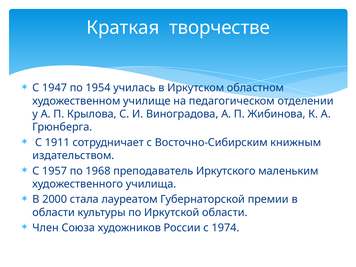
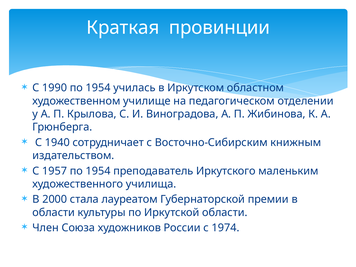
творчестве: творчестве -> провинции (220, 28)
1947: 1947 -> 1990 (55, 88)
1911: 1911 -> 1940 (57, 142)
1957 по 1968: 1968 -> 1954 (98, 171)
